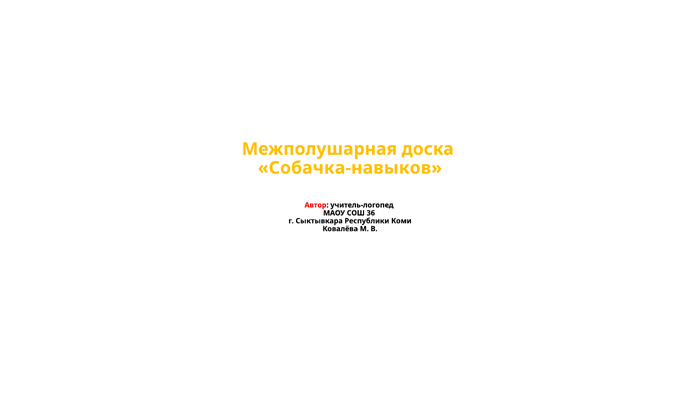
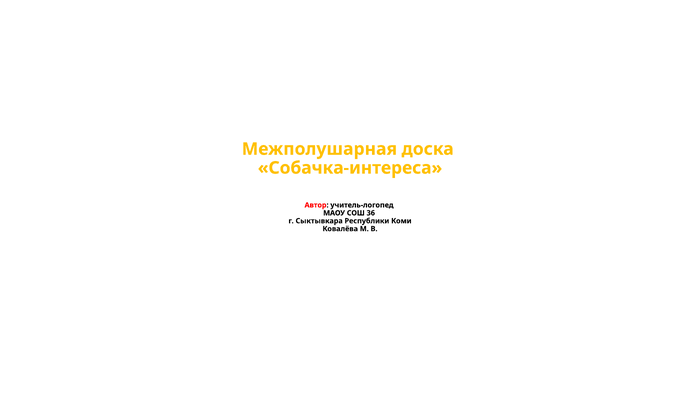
Собачка-навыков: Собачка-навыков -> Собачка-интереса (350, 168)
